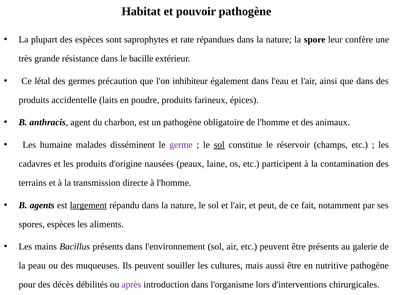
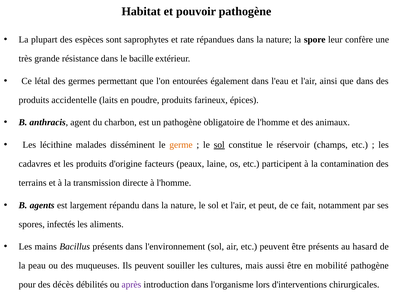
précaution: précaution -> permettant (118, 81)
inhibiteur: inhibiteur -> entourées (190, 81)
humaine: humaine -> lécithine (56, 145)
germe colour: purple -> orange (181, 145)
nausées: nausées -> facteurs (159, 164)
largement underline: present -> none (88, 205)
spores espèces: espèces -> infectés (61, 224)
galerie: galerie -> hasard (365, 246)
nutritive: nutritive -> mobilité (332, 265)
